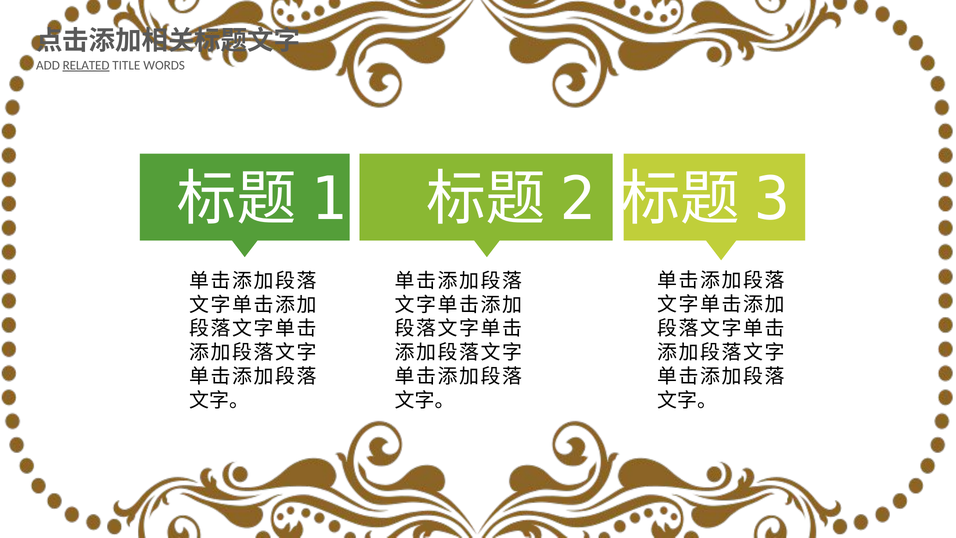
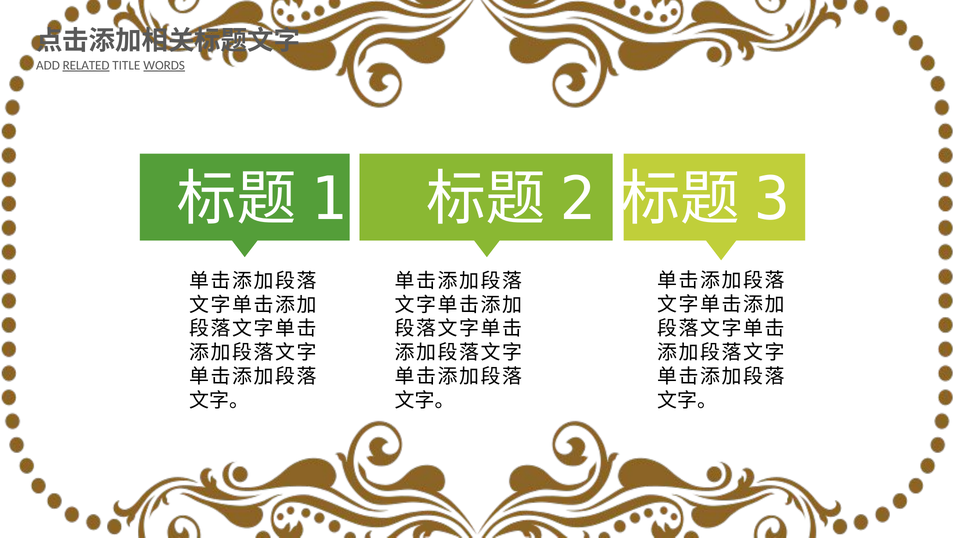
WORDS underline: none -> present (164, 65)
